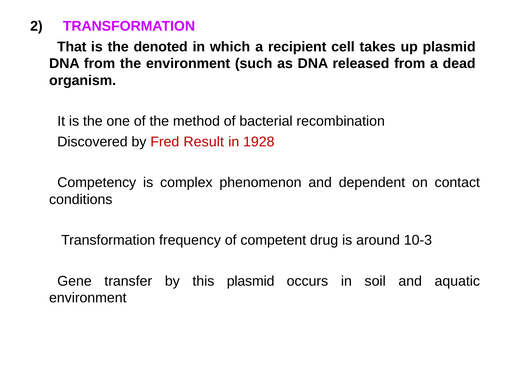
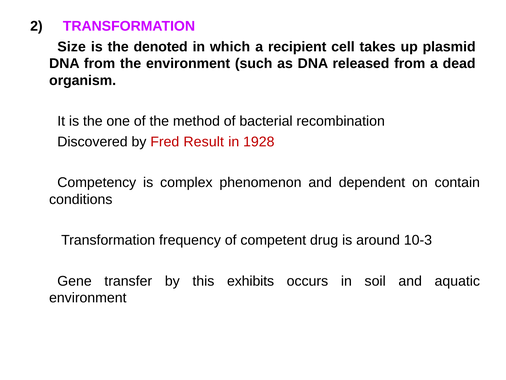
That: That -> Size (72, 47)
contact: contact -> contain (457, 182)
this plasmid: plasmid -> exhibits (251, 281)
